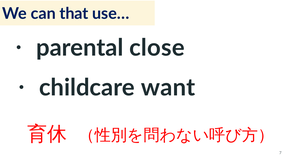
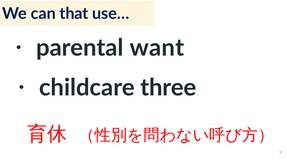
close: close -> want (157, 48)
want: want -> three (168, 88)
